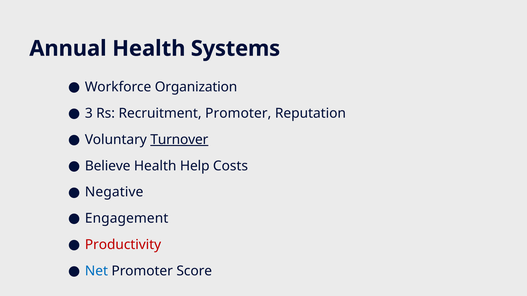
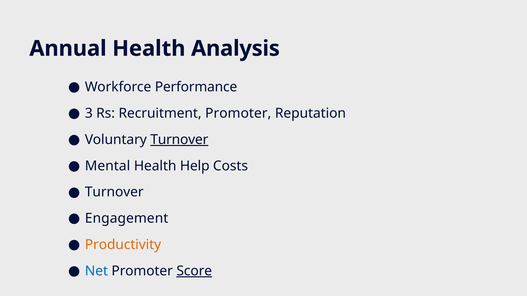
Systems: Systems -> Analysis (235, 49)
Organization: Organization -> Performance (196, 87)
Believe: Believe -> Mental (108, 166)
Negative: Negative -> Turnover (114, 192)
Productivity colour: red -> orange (123, 245)
Score underline: none -> present (194, 271)
